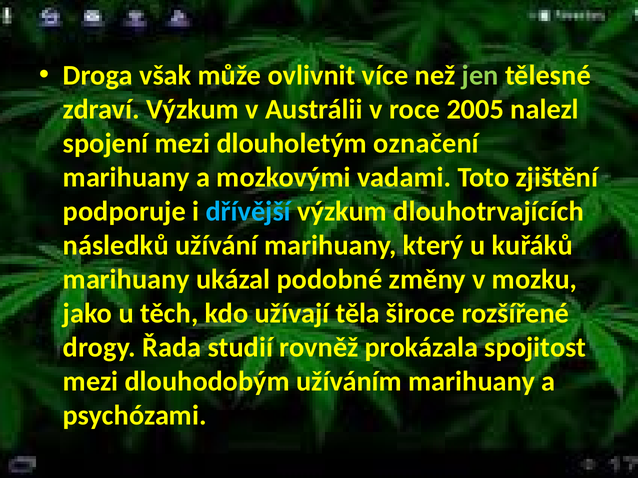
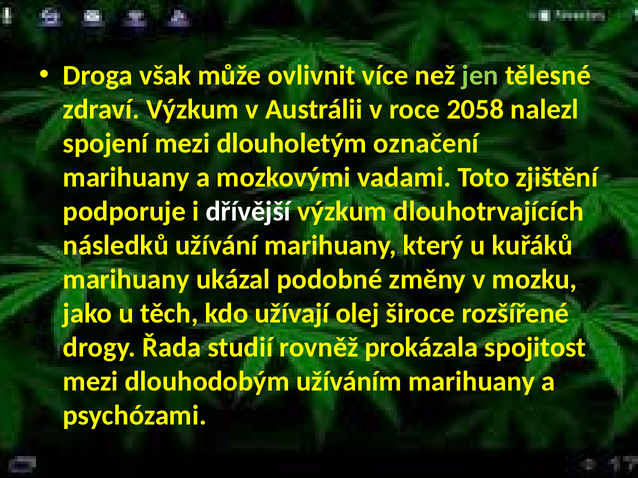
2005: 2005 -> 2058 (475, 110)
dřívější colour: light blue -> white (248, 212)
těla: těla -> olej (358, 314)
